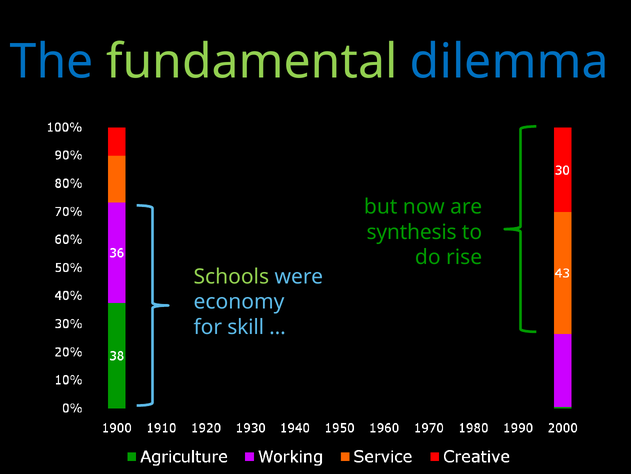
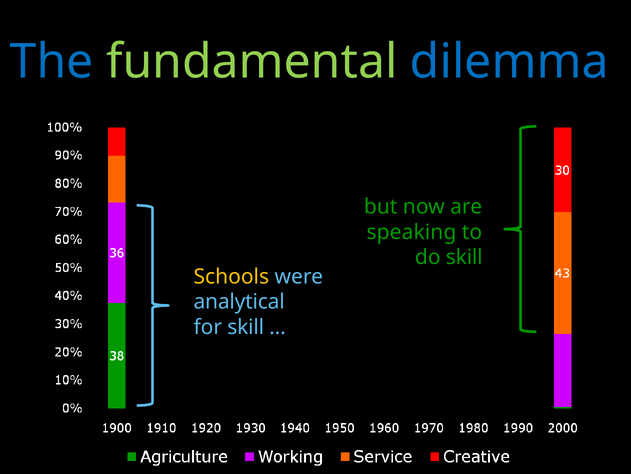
synthesis: synthesis -> speaking (411, 232)
do rise: rise -> skill (464, 257)
Schools colour: light green -> yellow (231, 276)
economy: economy -> analytical (239, 301)
